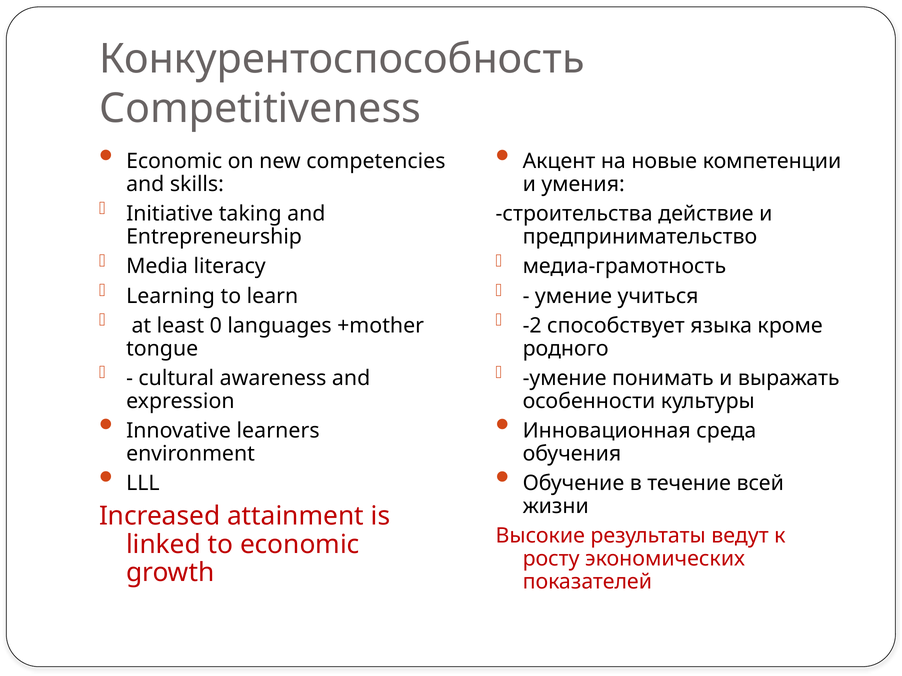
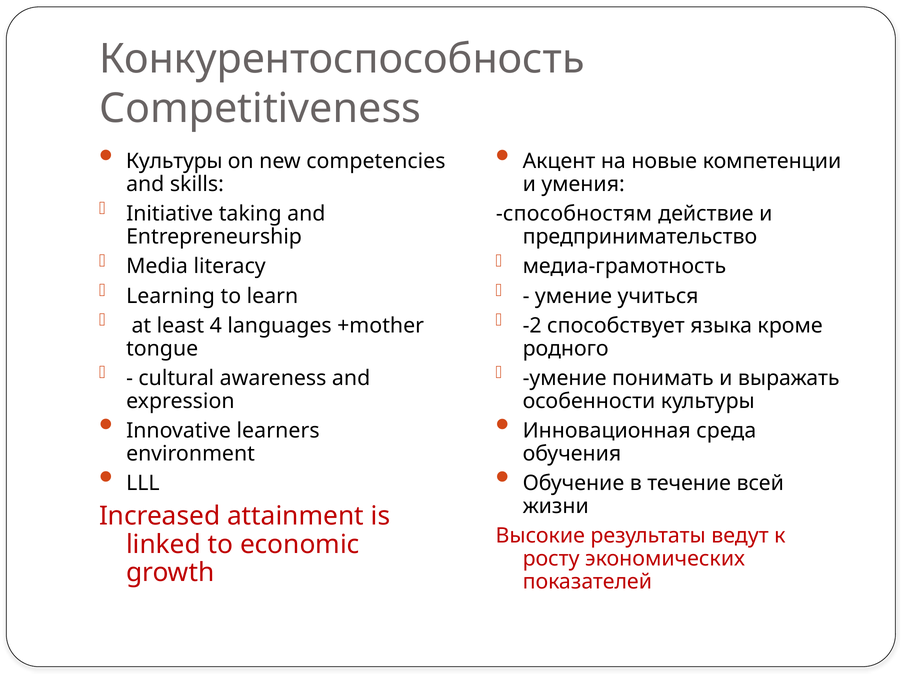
Economic: Economic -> Культуры (174, 162)
строительства: строительства -> способностям (574, 214)
0: 0 -> 4 (216, 326)
